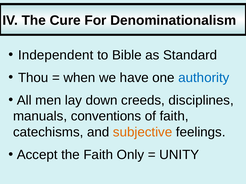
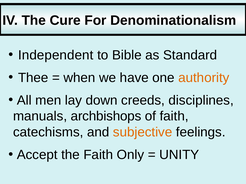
Thou: Thou -> Thee (33, 78)
authority colour: blue -> orange (204, 78)
conventions: conventions -> archbishops (106, 117)
